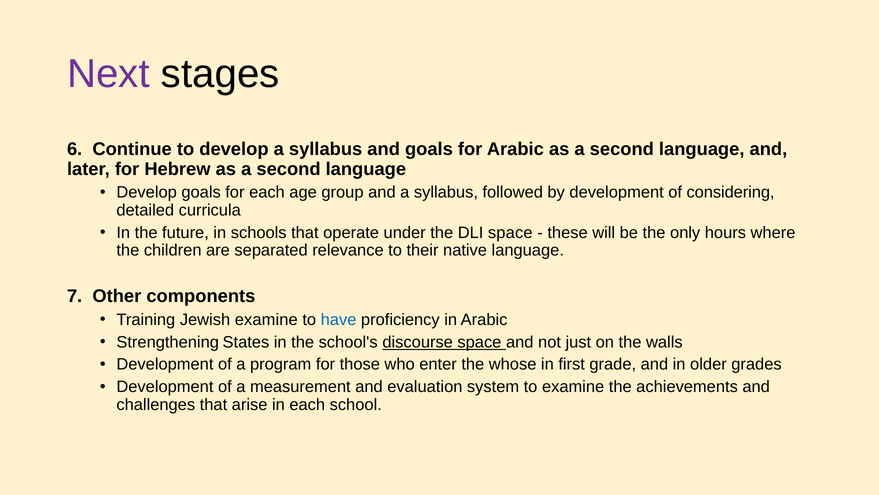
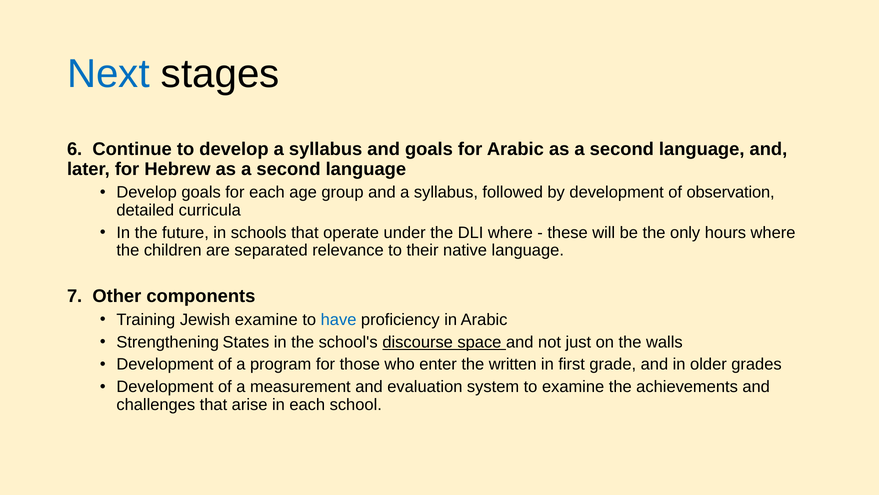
Next colour: purple -> blue (108, 74)
considering: considering -> observation (731, 192)
DLI space: space -> where (510, 232)
whose: whose -> written (513, 364)
